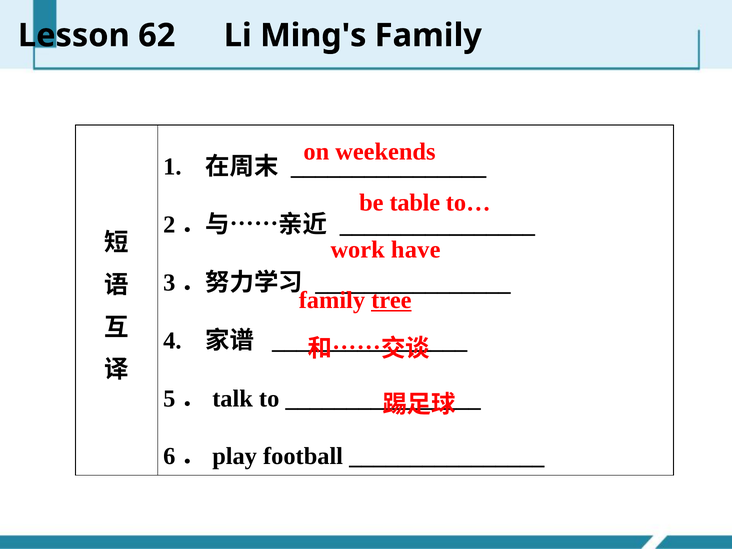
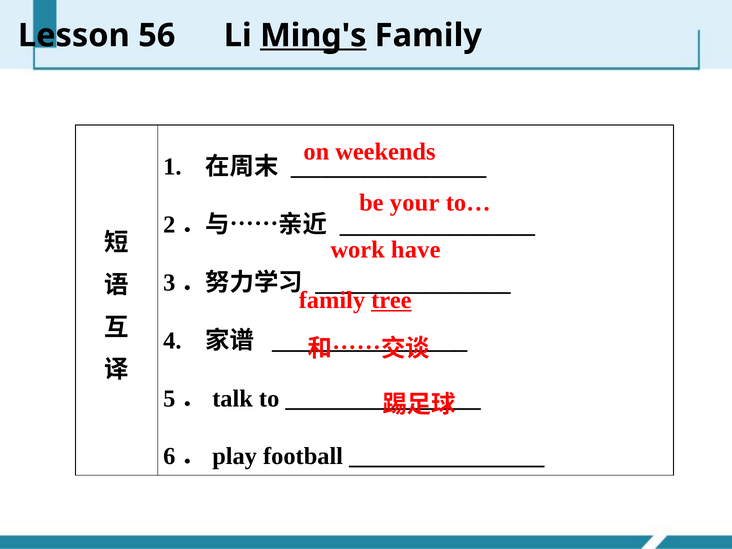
62: 62 -> 56 (157, 35)
Ming's underline: none -> present (313, 35)
table: table -> your (415, 203)
